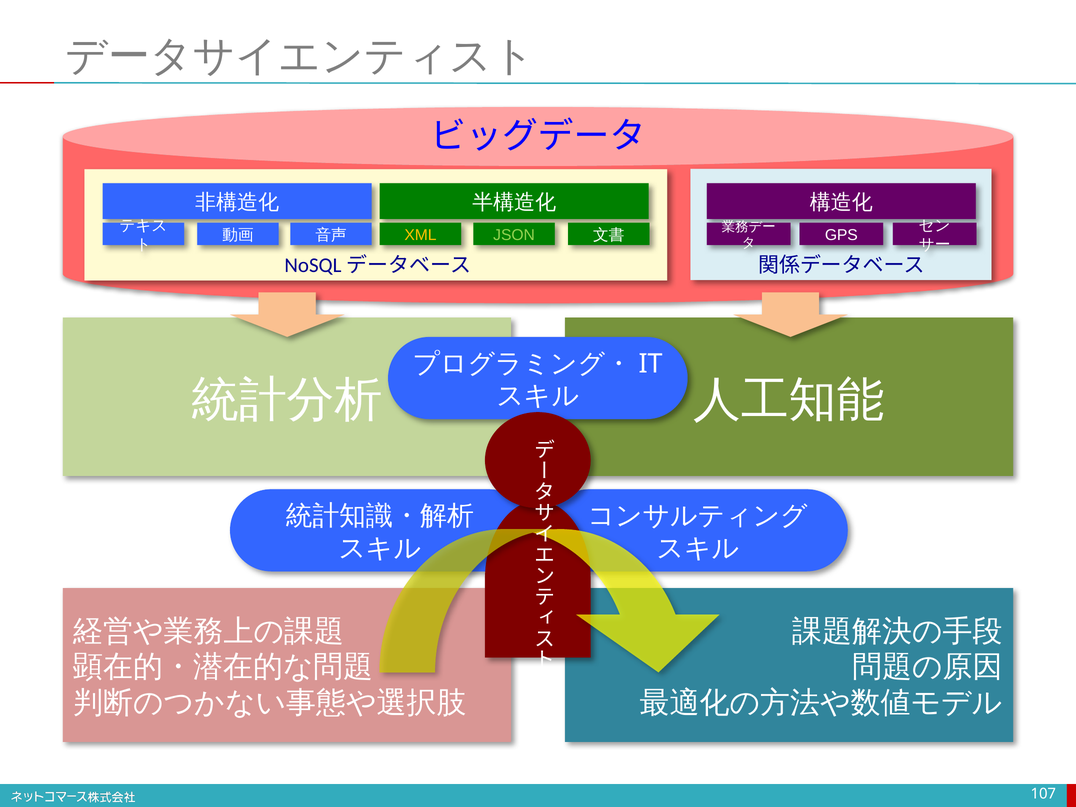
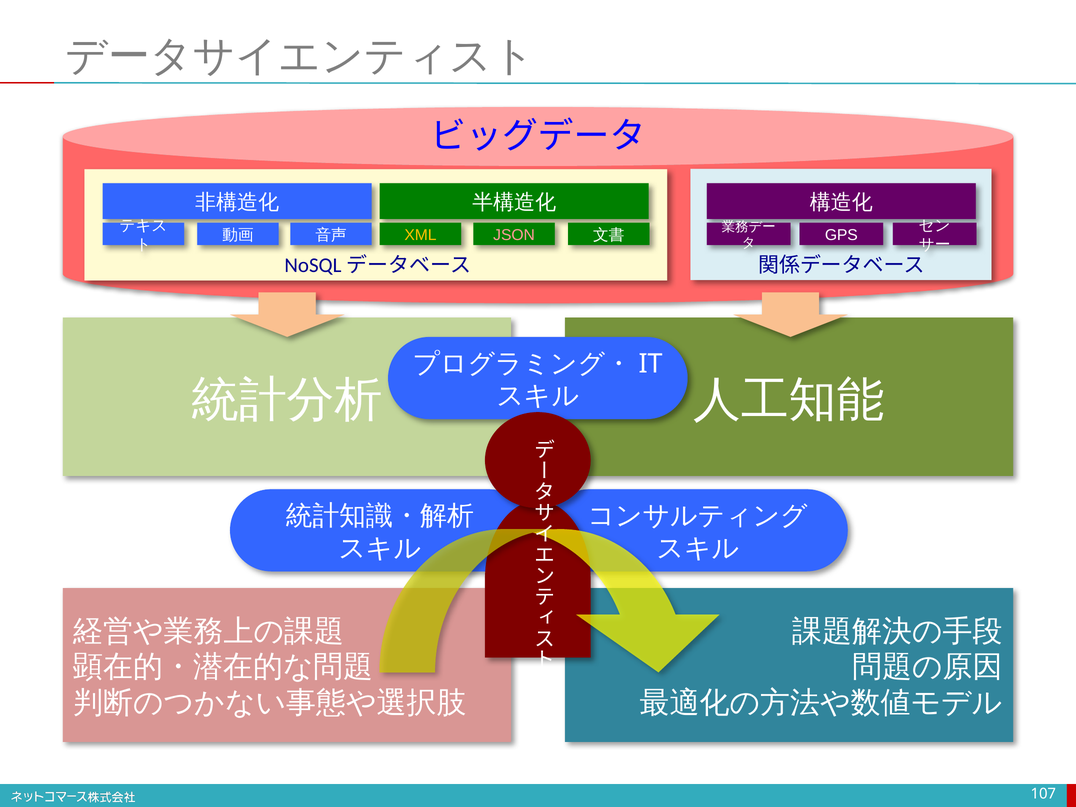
JSON colour: light green -> pink (514, 235)
